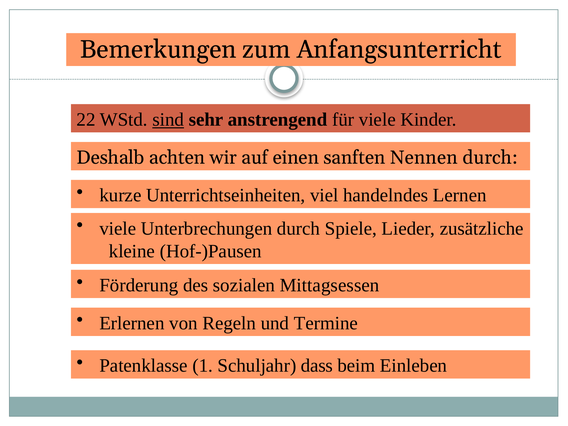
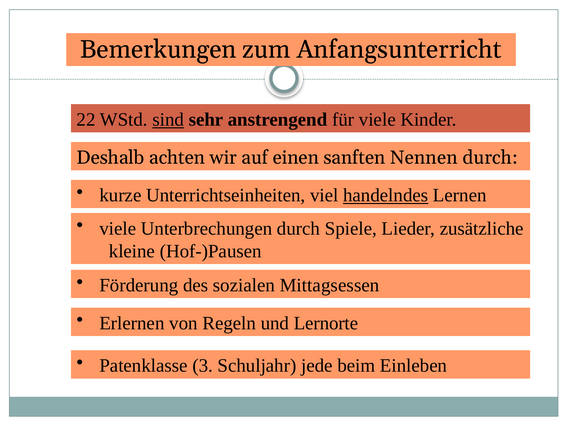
handelndes underline: none -> present (386, 195)
Termine: Termine -> Lernorte (326, 323)
1: 1 -> 3 (203, 366)
dass: dass -> jede (317, 366)
